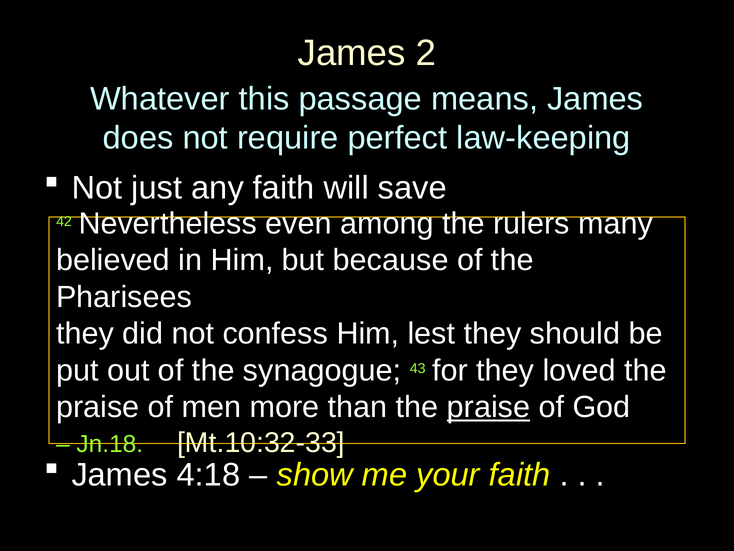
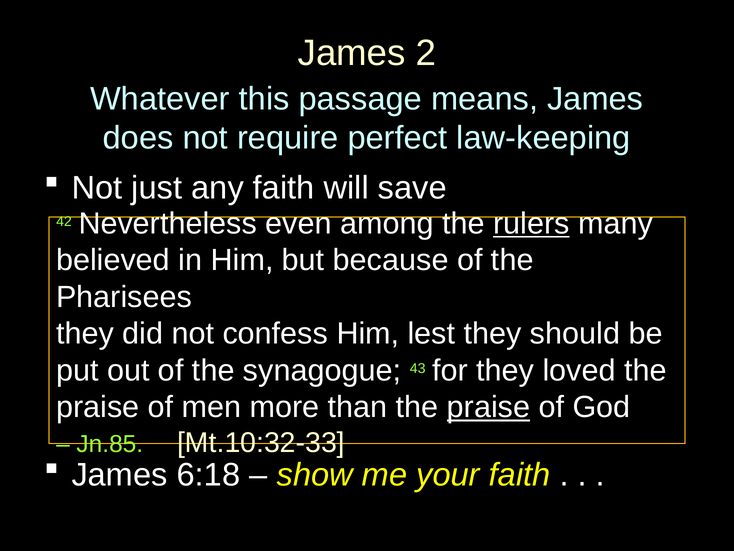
rulers underline: none -> present (531, 223)
Jn.18: Jn.18 -> Jn.85 (110, 444)
4:18: 4:18 -> 6:18 (208, 474)
